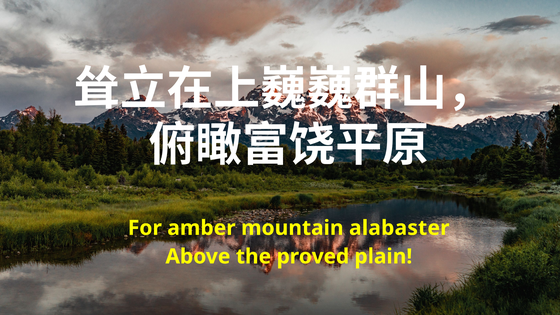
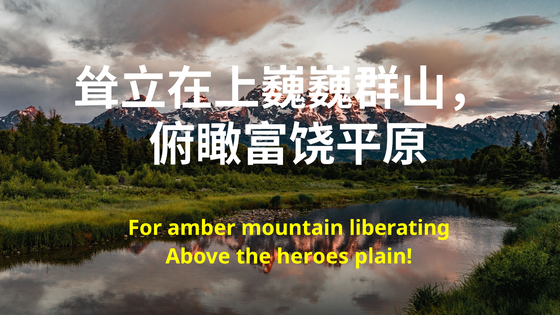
alabaster: alabaster -> liberating (399, 228)
proved: proved -> heroes (313, 256)
